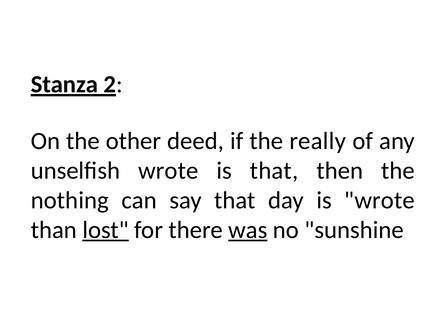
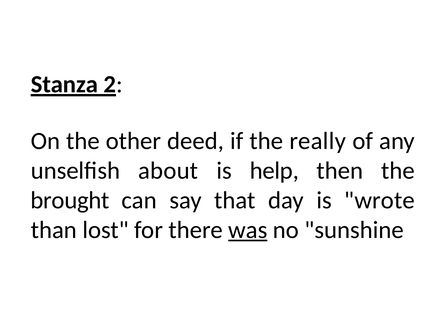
unselfish wrote: wrote -> about (168, 171)
is that: that -> help (274, 171)
nothing: nothing -> brought (70, 201)
lost underline: present -> none (106, 230)
